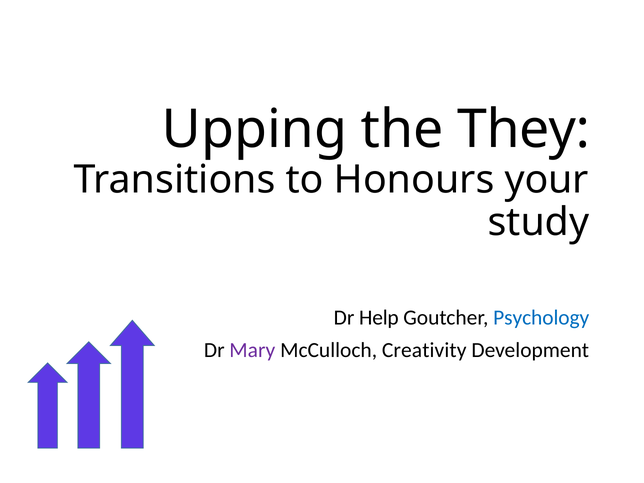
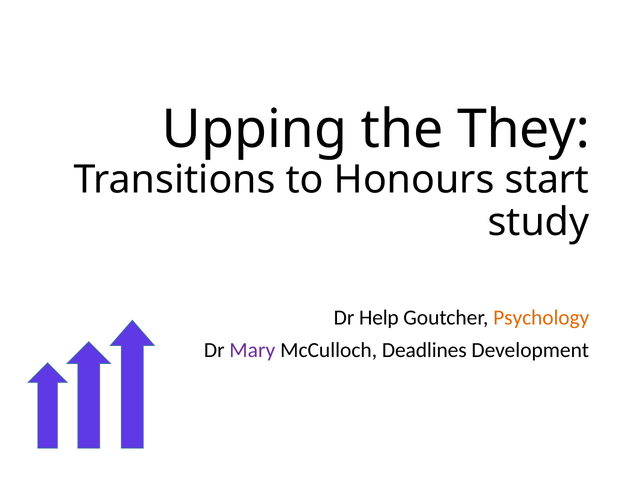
your: your -> start (547, 180)
Psychology colour: blue -> orange (541, 318)
Creativity: Creativity -> Deadlines (424, 350)
